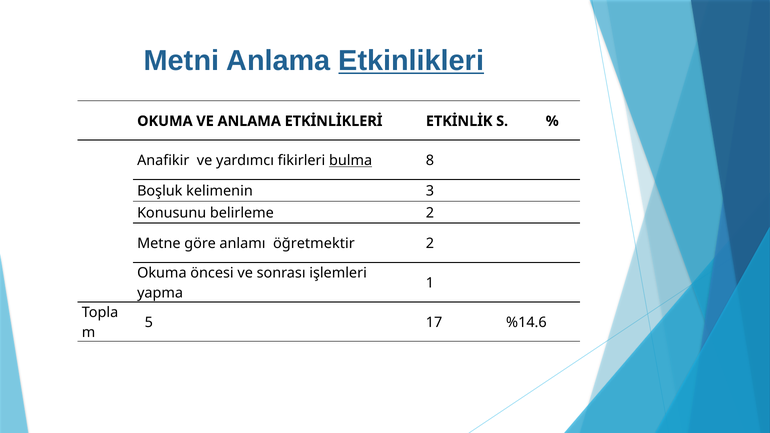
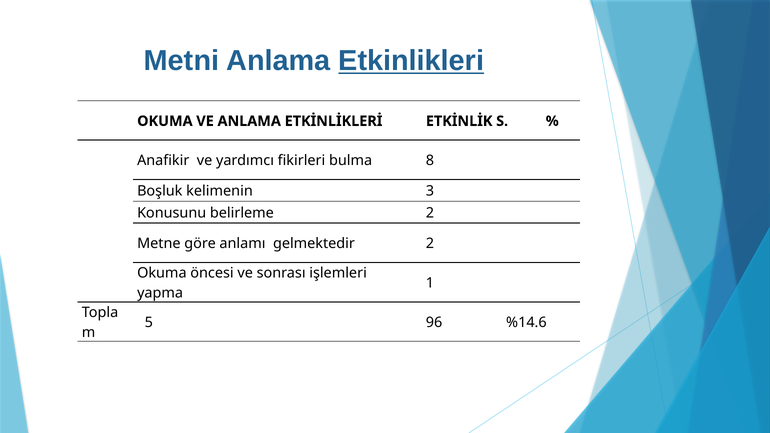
bulma underline: present -> none (351, 161)
öğretmektir: öğretmektir -> gelmektedir (314, 244)
17: 17 -> 96 (434, 323)
